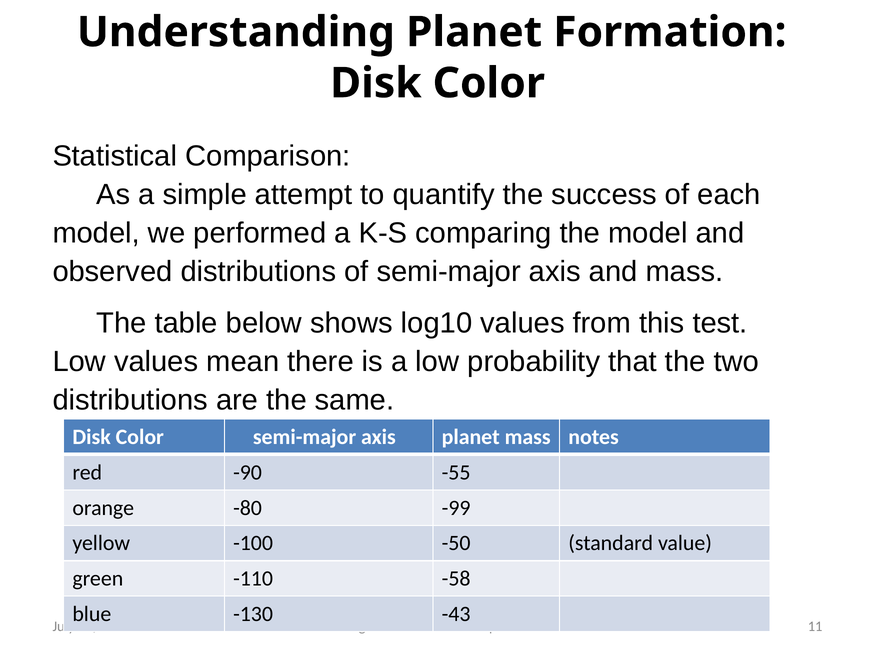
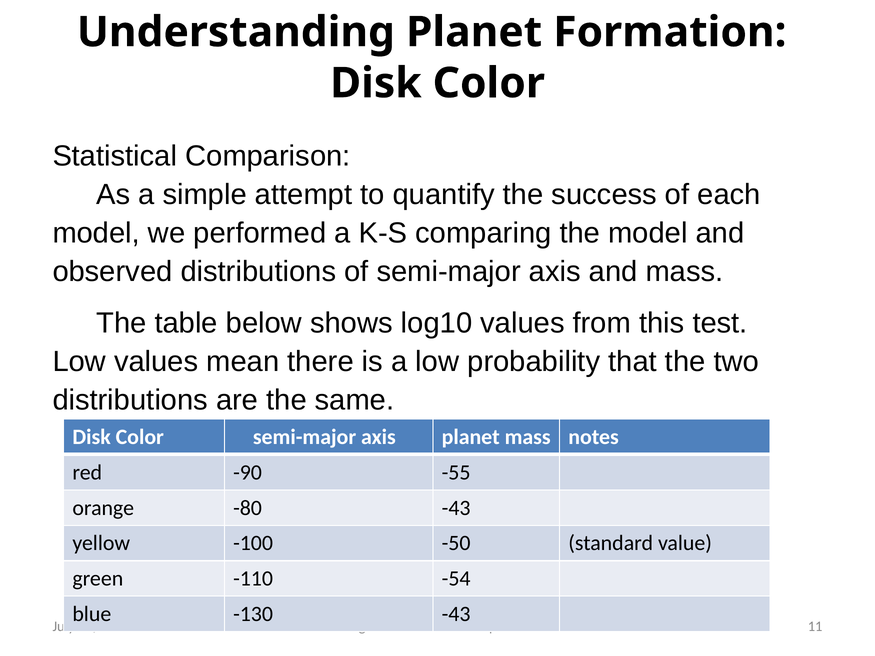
-80 -99: -99 -> -43 (456, 508)
-58: -58 -> -54 (456, 579)
